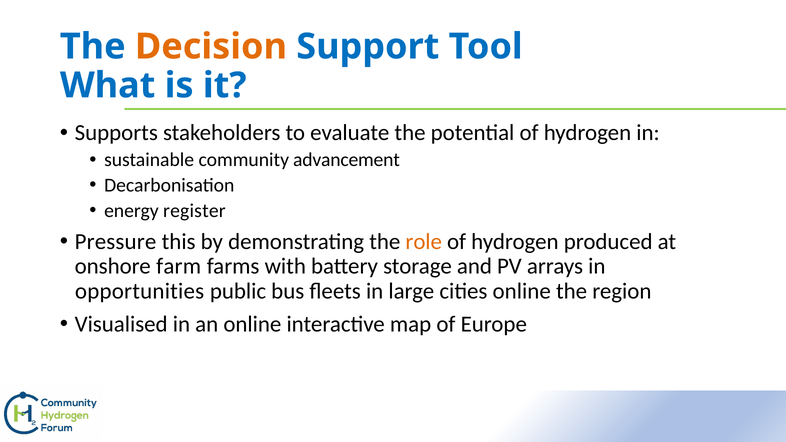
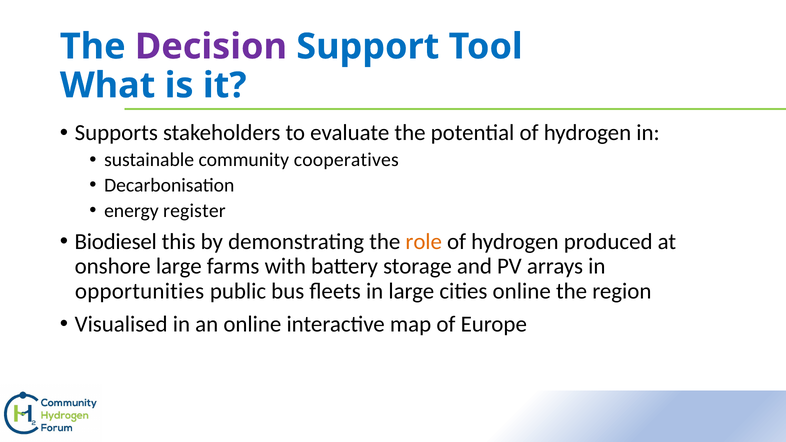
Decision colour: orange -> purple (211, 47)
advancement: advancement -> cooperatives (346, 160)
Pressure: Pressure -> Biodiesel (116, 242)
onshore farm: farm -> large (179, 267)
